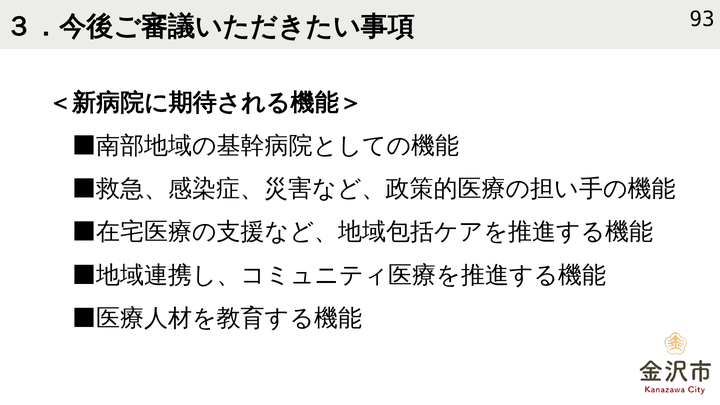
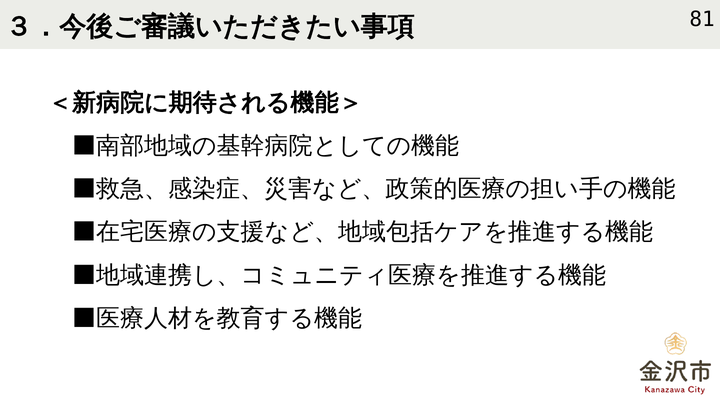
93: 93 -> 81 (702, 19)
